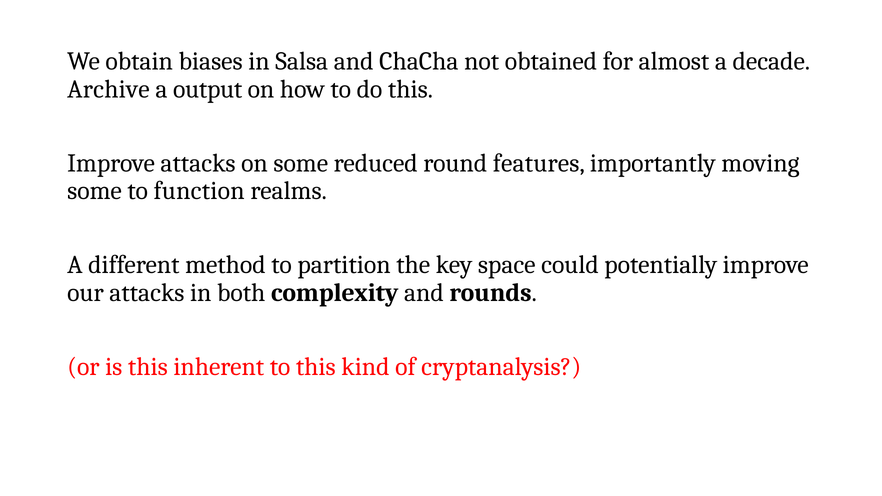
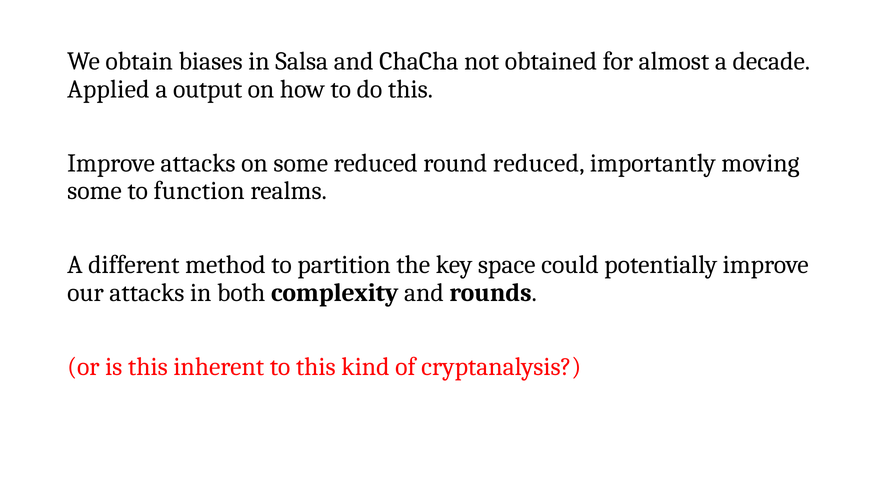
Archive: Archive -> Applied (108, 89)
round features: features -> reduced (539, 163)
